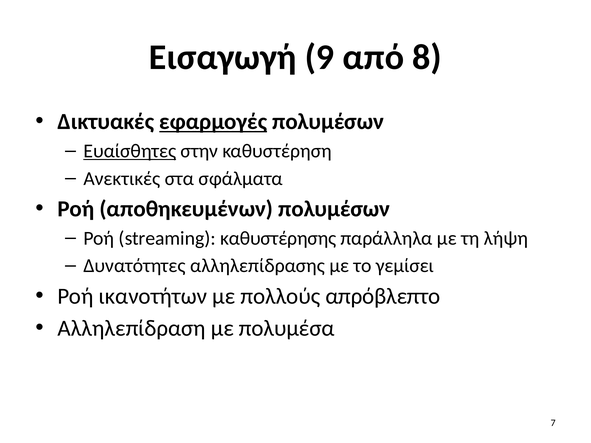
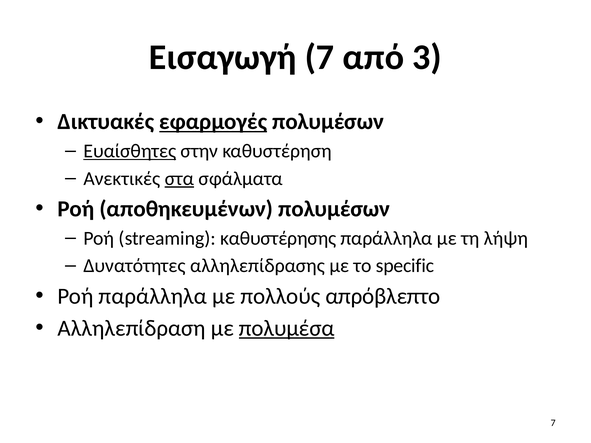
Εισαγωγή 9: 9 -> 7 (319, 57)
8: 8 -> 3 (427, 57)
στα underline: none -> present (179, 179)
γεμίσει: γεμίσει -> specific (405, 266)
Ροή ικανοτήτων: ικανοτήτων -> παράλληλα (153, 296)
πολυμέσα underline: none -> present (287, 328)
